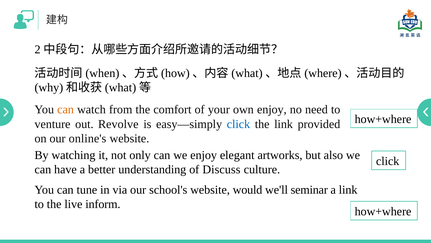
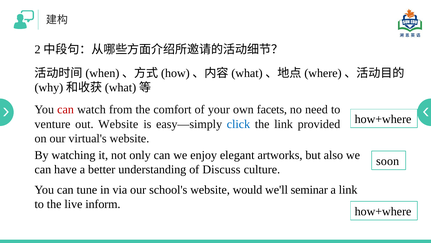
can colour: orange -> red (66, 109)
own enjoy: enjoy -> facets (272, 109)
out Revolve: Revolve -> Website (118, 124)
online's: online's -> virtual's (88, 138)
click: click -> soon (388, 161)
